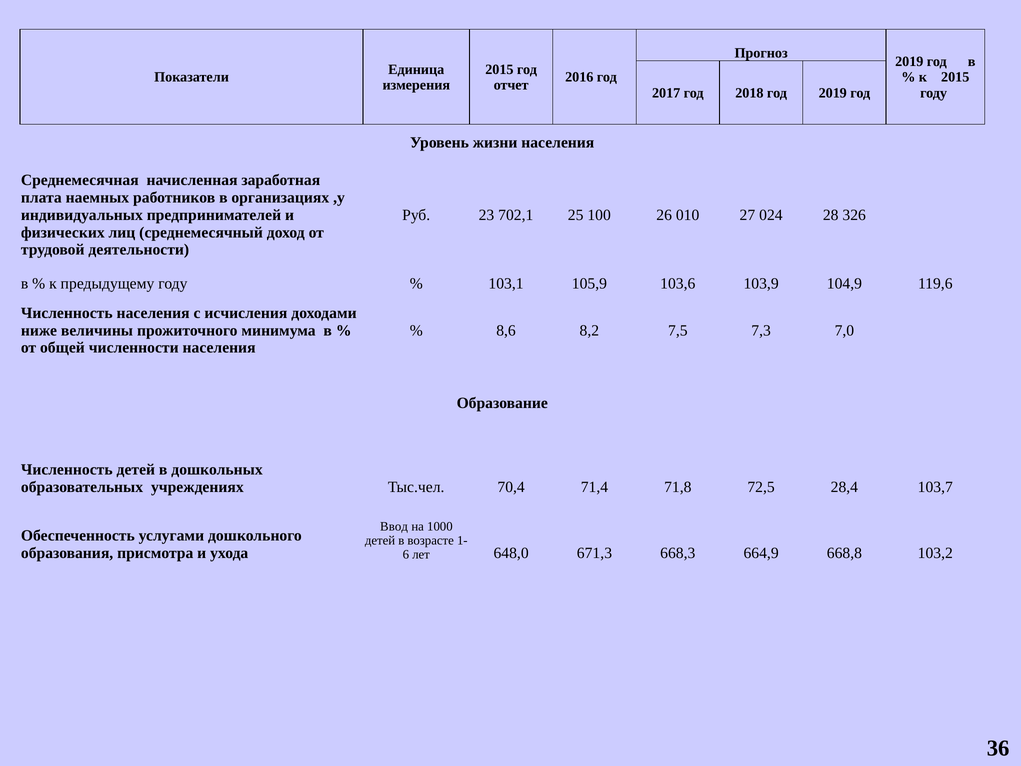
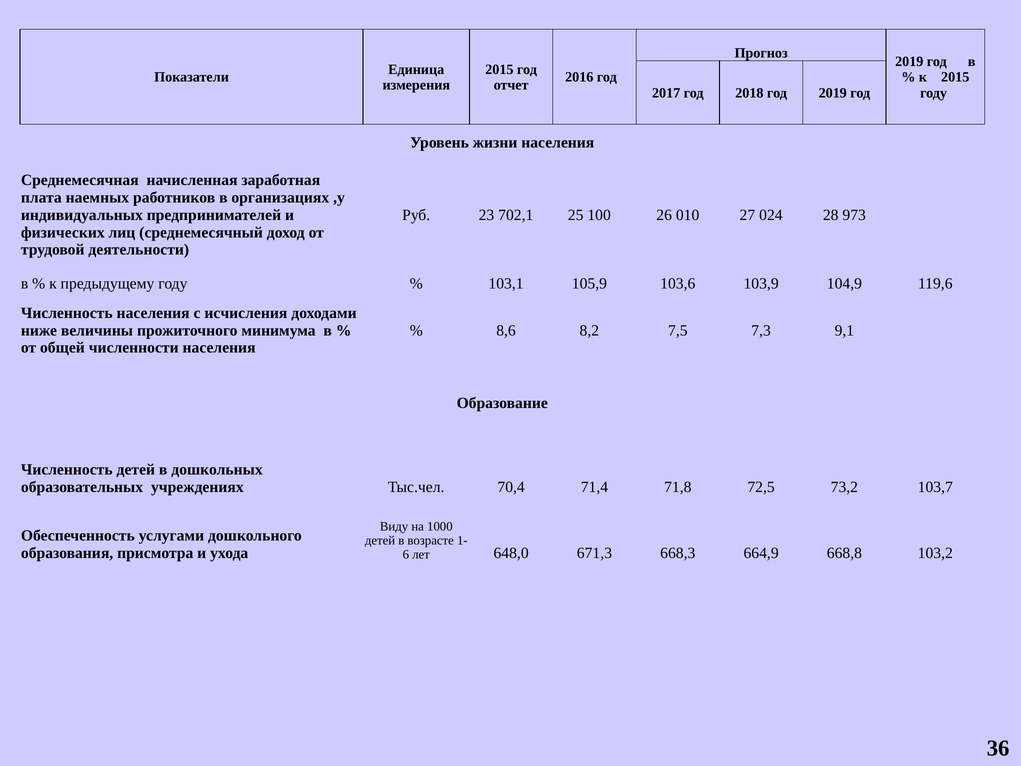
326: 326 -> 973 (854, 215)
7,0: 7,0 -> 9,1 (844, 330)
28,4: 28,4 -> 73,2 (844, 487)
Ввод: Ввод -> Виду (394, 526)
